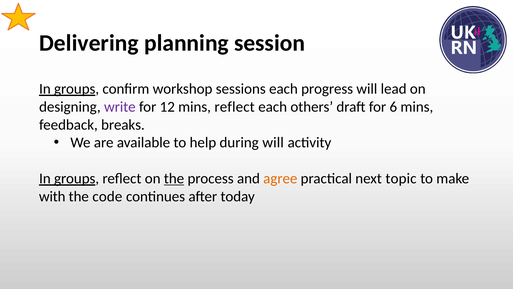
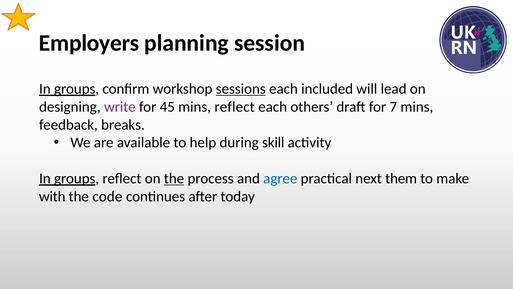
Delivering: Delivering -> Employers (89, 43)
sessions underline: none -> present (241, 89)
progress: progress -> included (327, 89)
12: 12 -> 45 (167, 107)
6: 6 -> 7 (393, 107)
during will: will -> skill (273, 142)
agree colour: orange -> blue (280, 178)
topic: topic -> them (401, 178)
